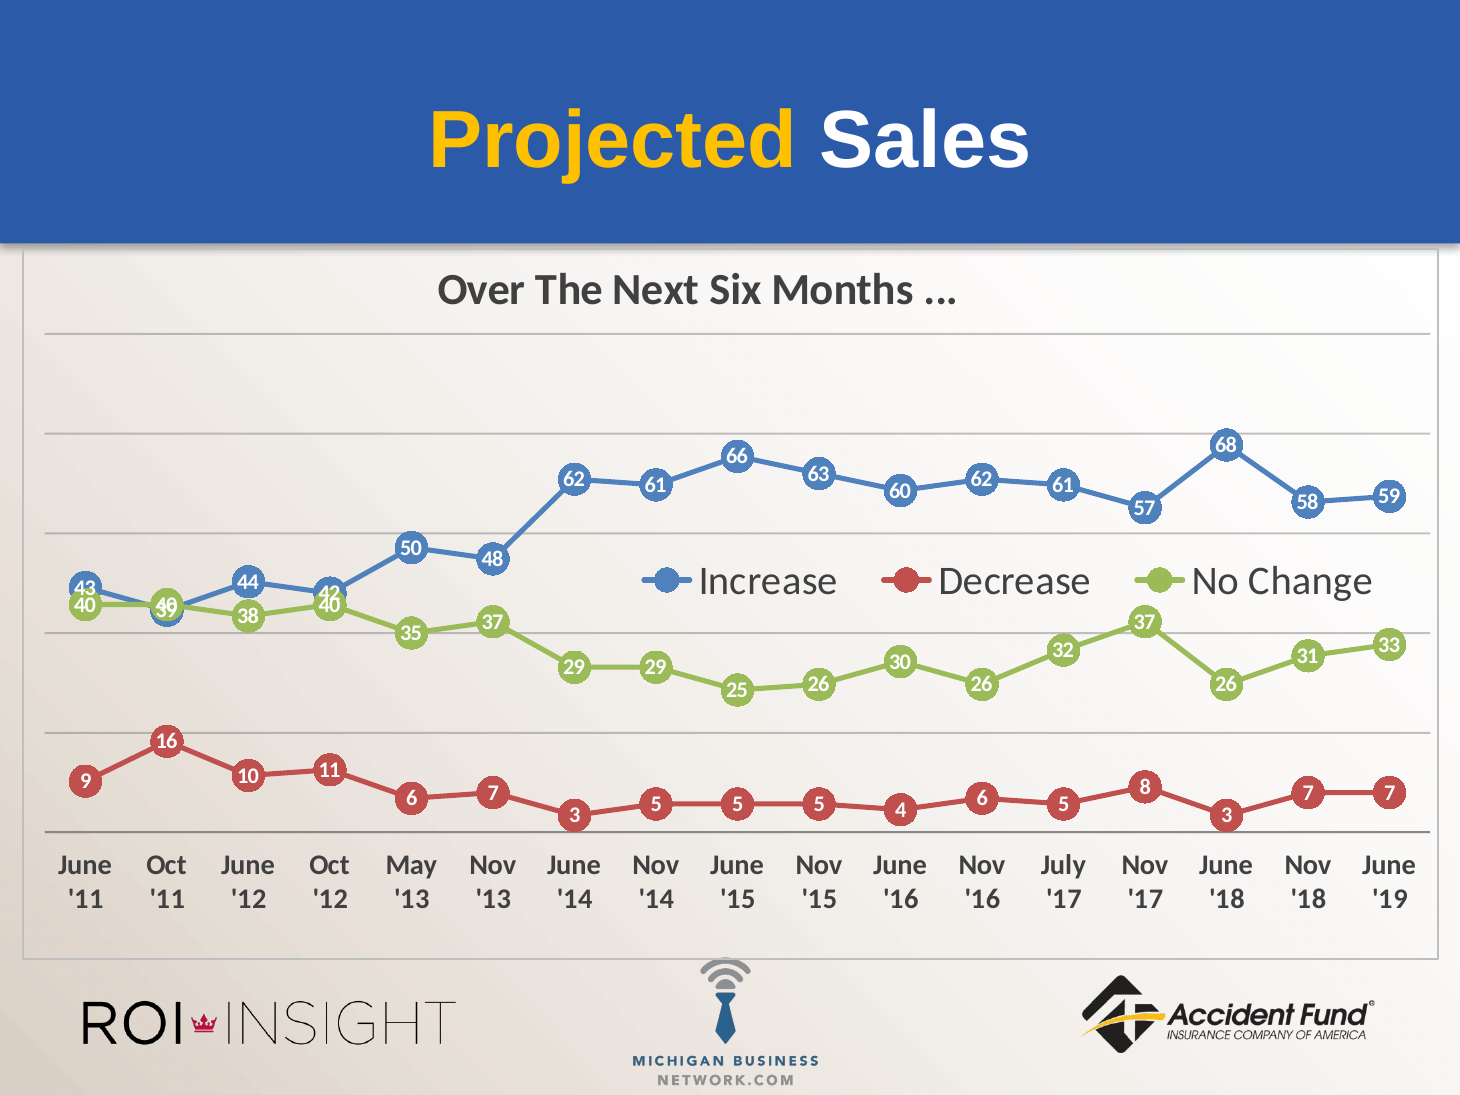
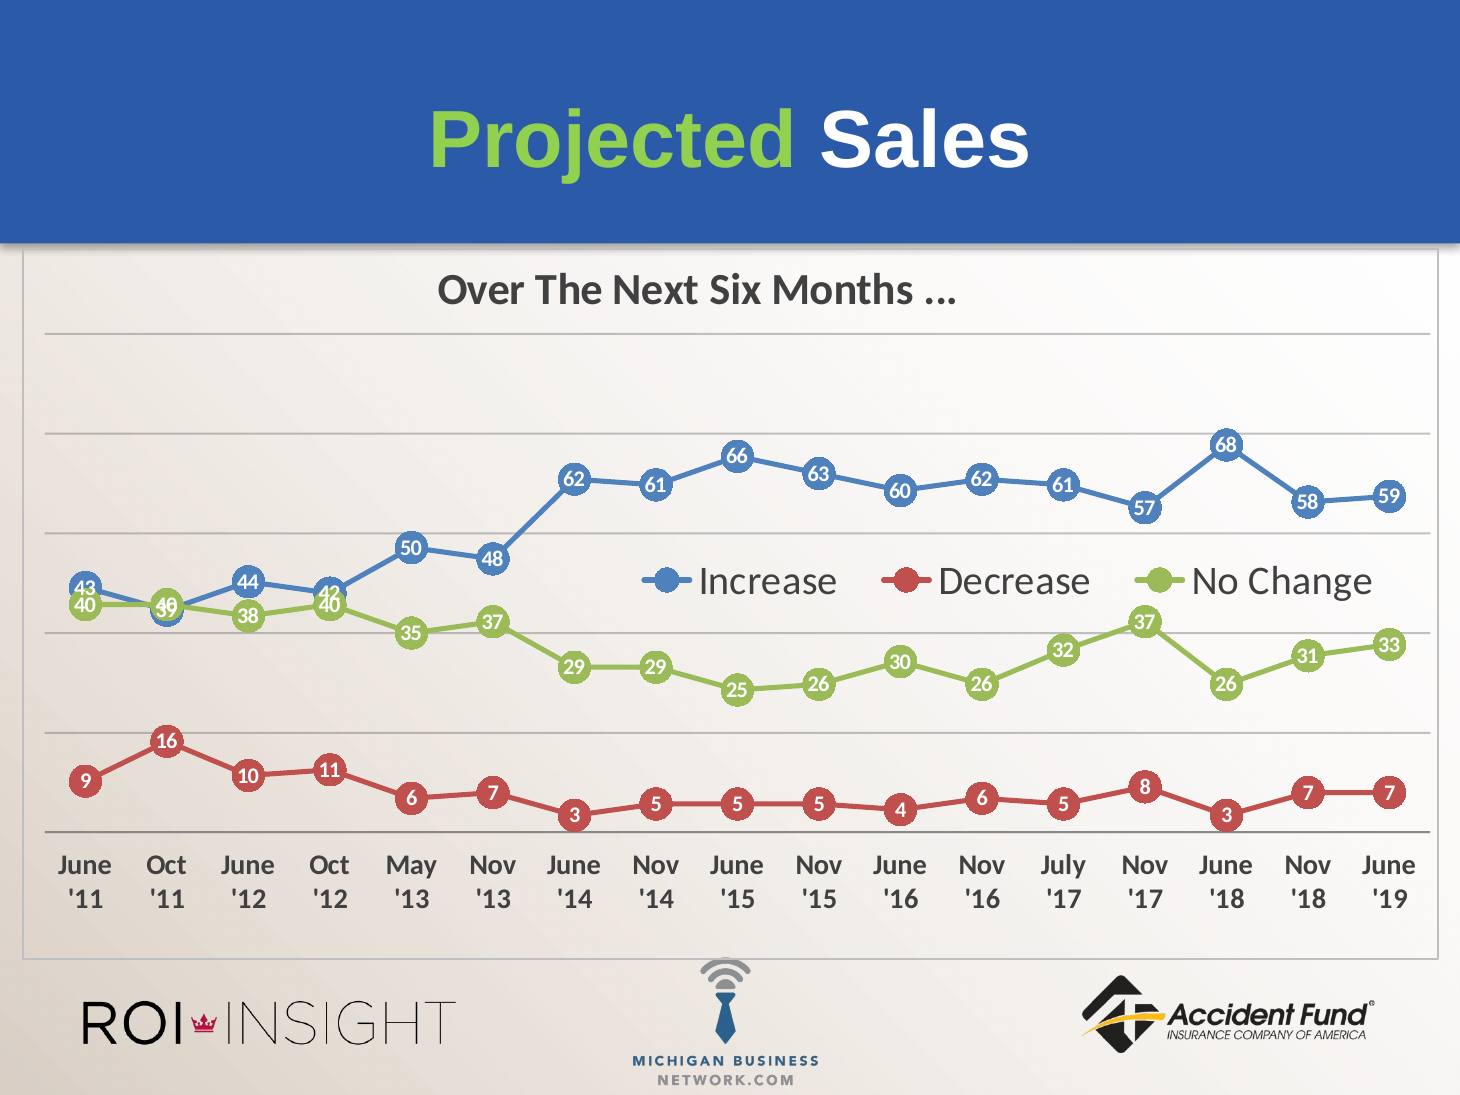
Projected colour: yellow -> light green (613, 141)
